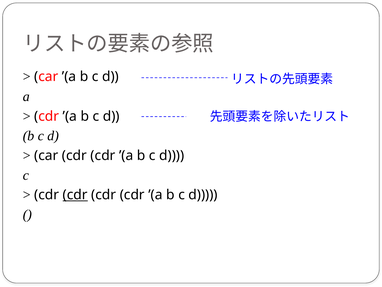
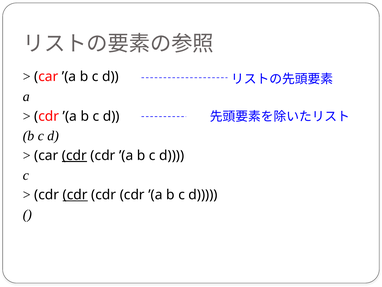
cdr underline: none -> present (74, 155)
